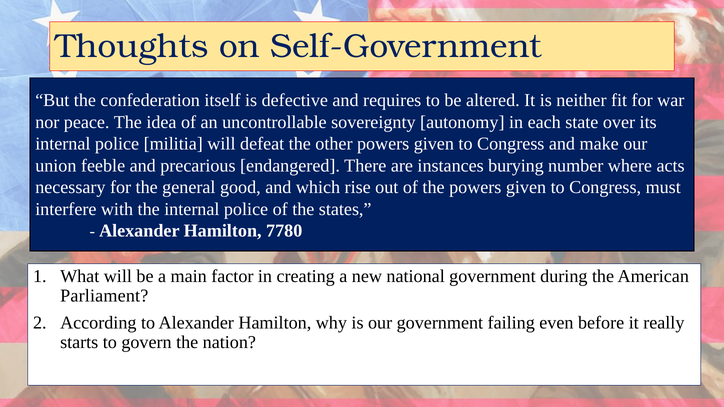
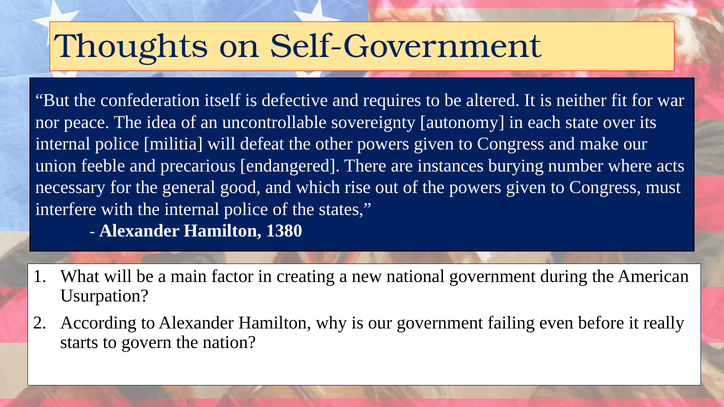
7780: 7780 -> 1380 (284, 231)
Parliament: Parliament -> Usurpation (104, 296)
